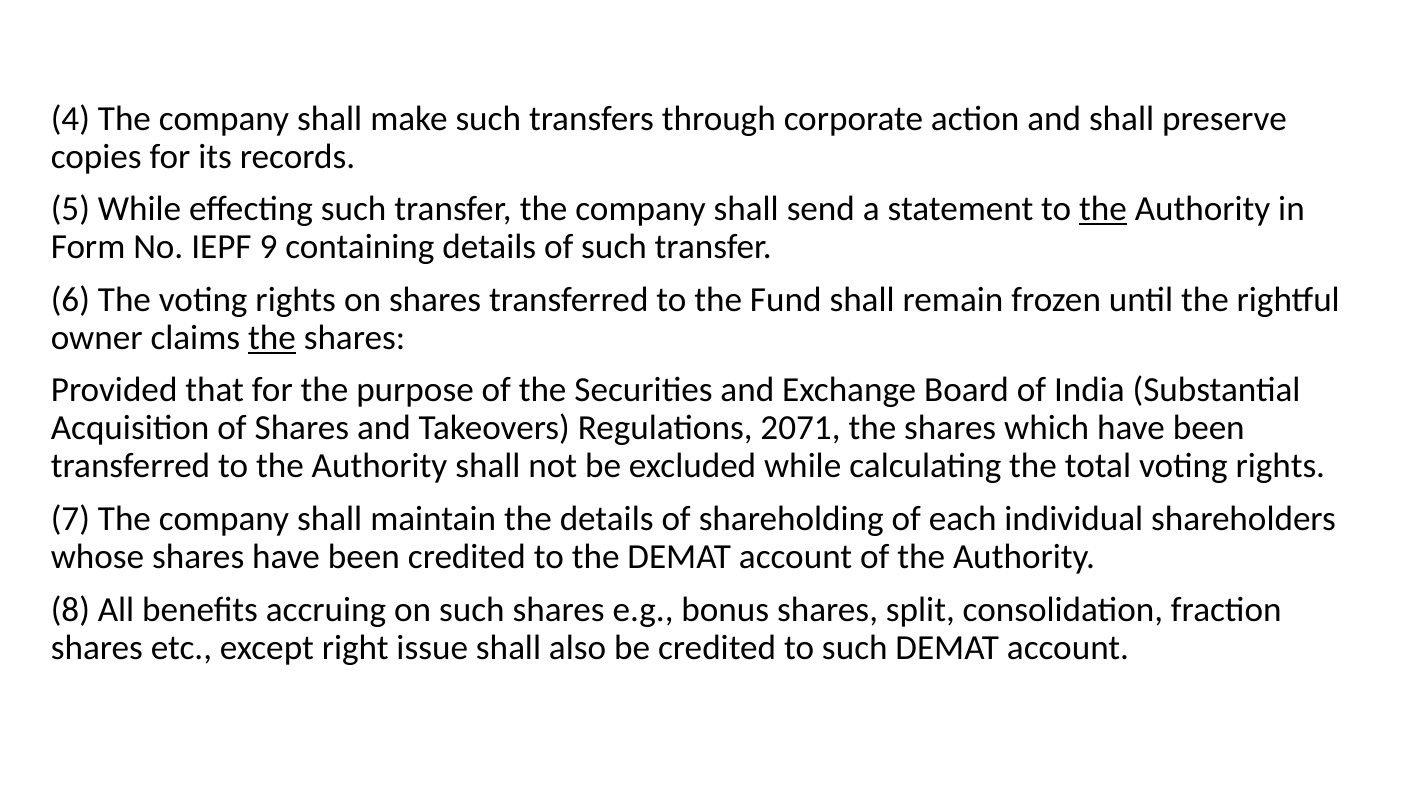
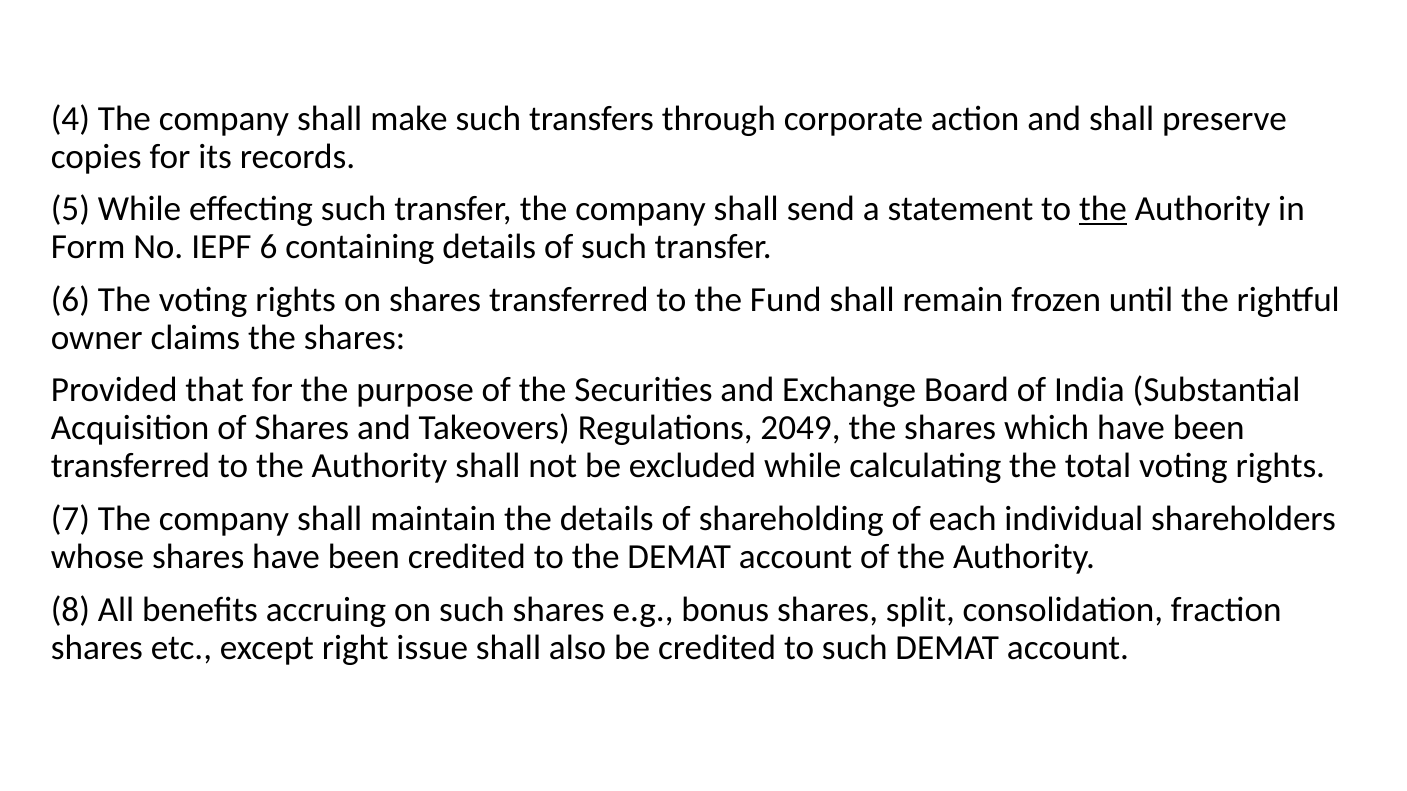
IEPF 9: 9 -> 6 (268, 247)
the underline: present -> none (272, 338)
2071: 2071 -> 2049 (801, 429)
